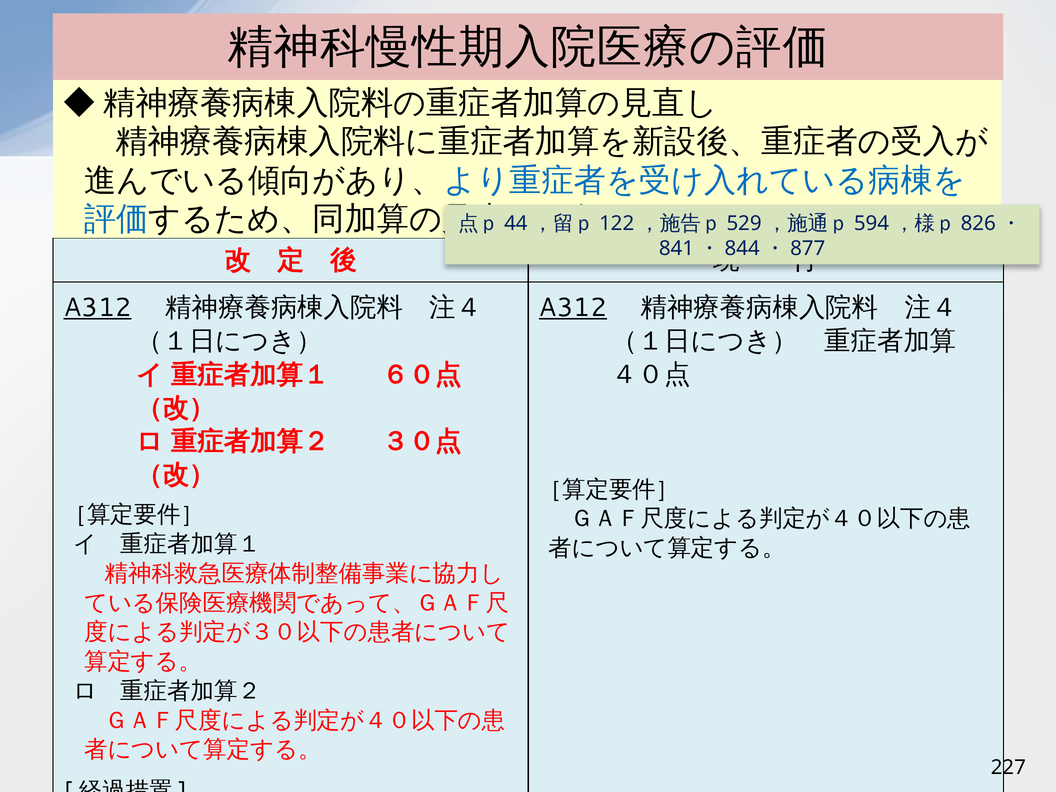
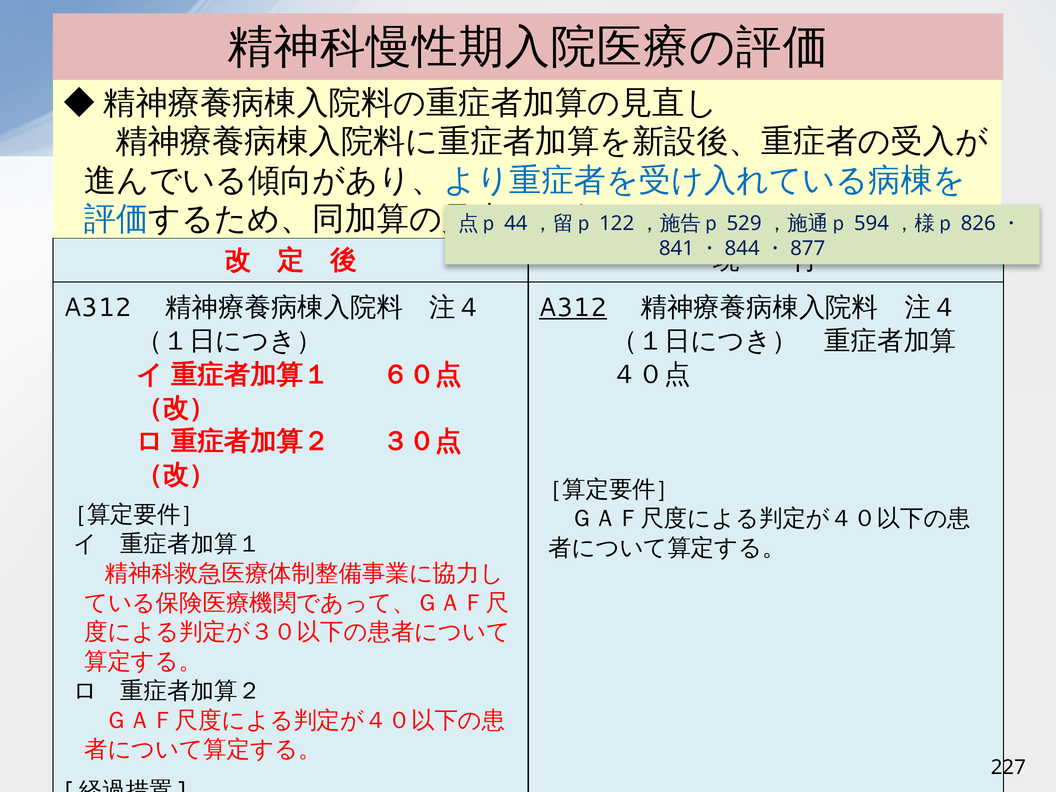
A312 underline: present -> none (98, 307)
